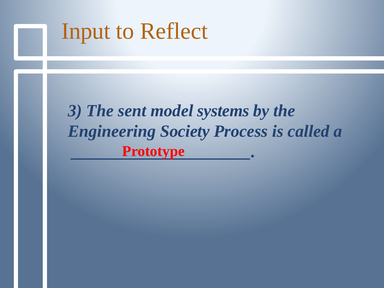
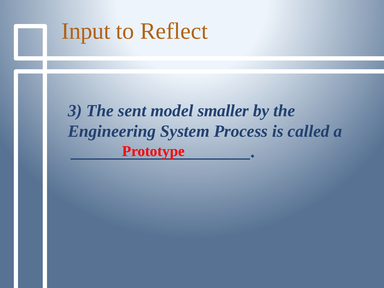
systems: systems -> smaller (223, 111)
Society: Society -> System (185, 131)
